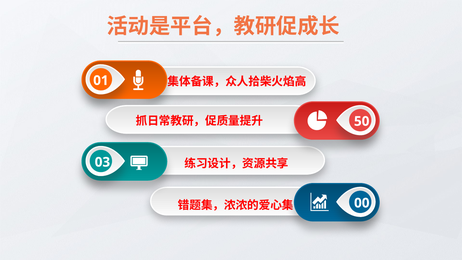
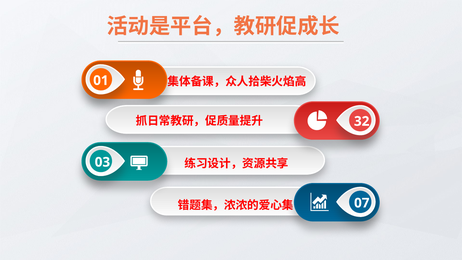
50: 50 -> 32 (362, 121)
00: 00 -> 07 (362, 203)
